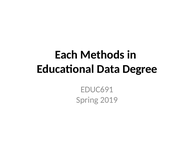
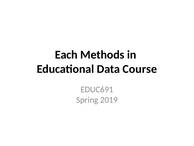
Degree: Degree -> Course (140, 69)
